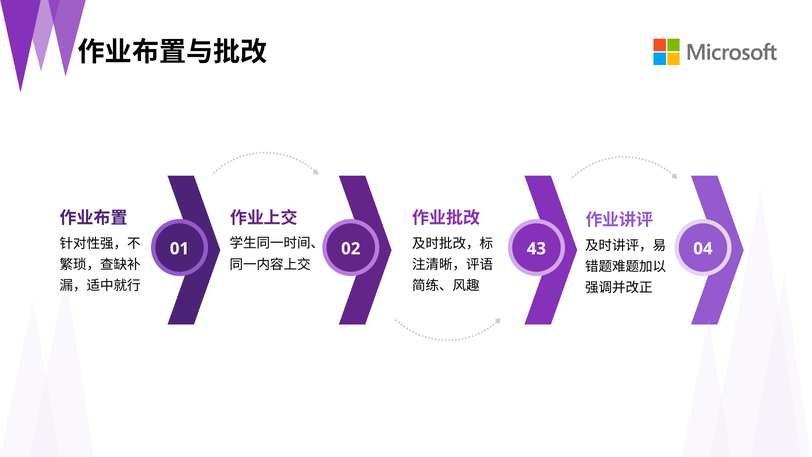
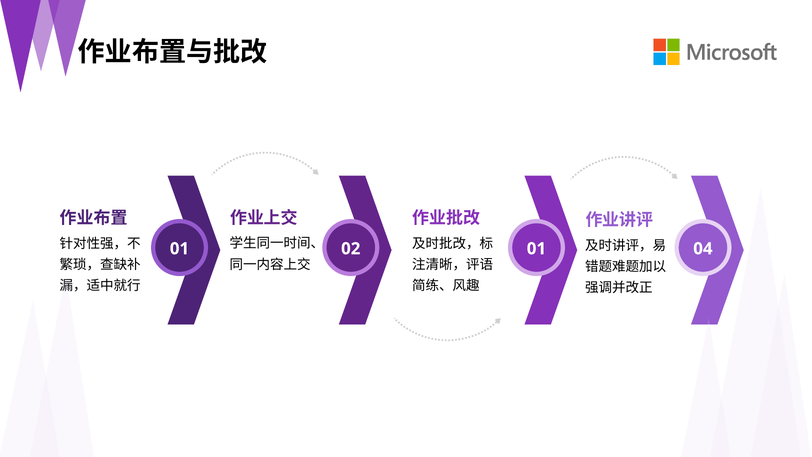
02 43: 43 -> 01 (536, 249)
